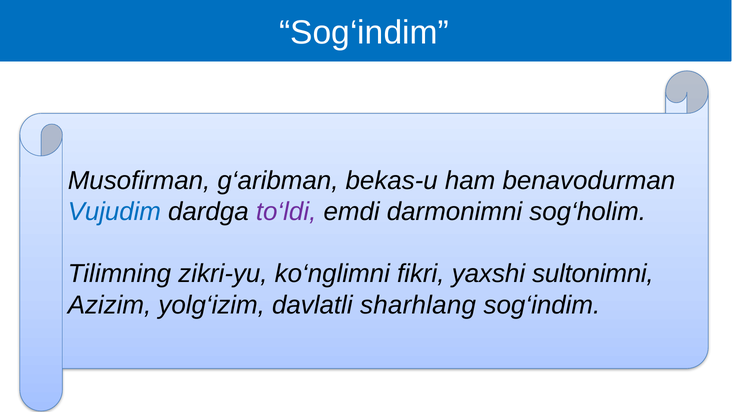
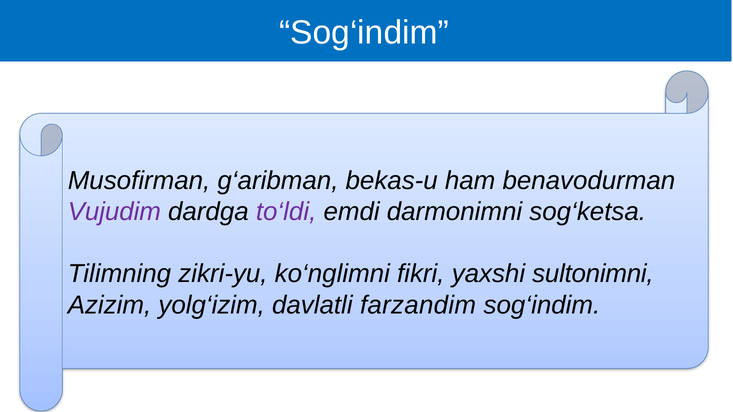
Vujudim colour: blue -> purple (114, 212)
sog‘holim: sog‘holim -> sog‘ketsa (588, 212)
sharhlang: sharhlang -> farzandim (418, 305)
